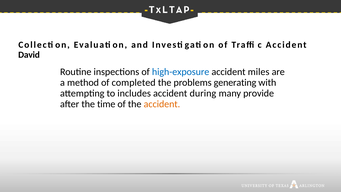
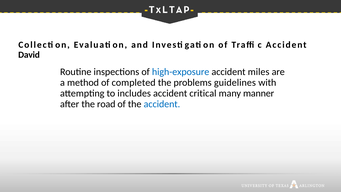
generating: generating -> guidelines (235, 83)
during: during -> critical (203, 93)
provide: provide -> manner (259, 93)
time: time -> road (106, 104)
accident colour: orange -> blue (162, 104)
